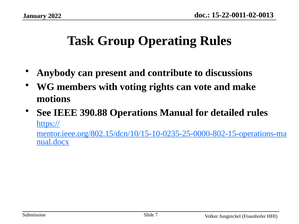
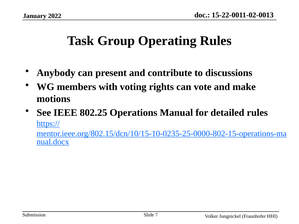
390.88: 390.88 -> 802.25 (93, 113)
